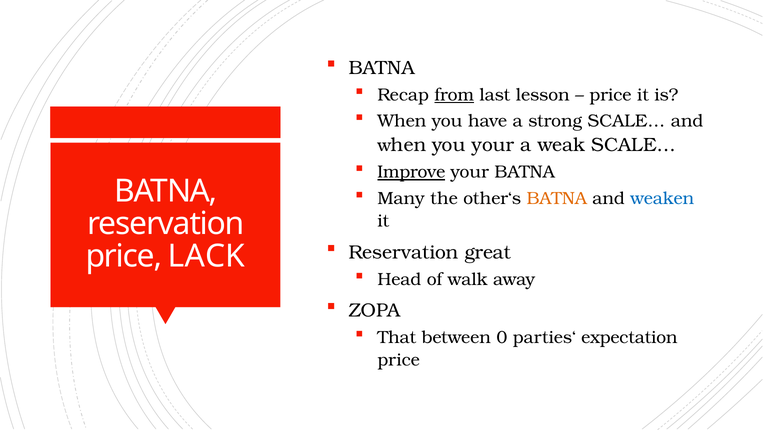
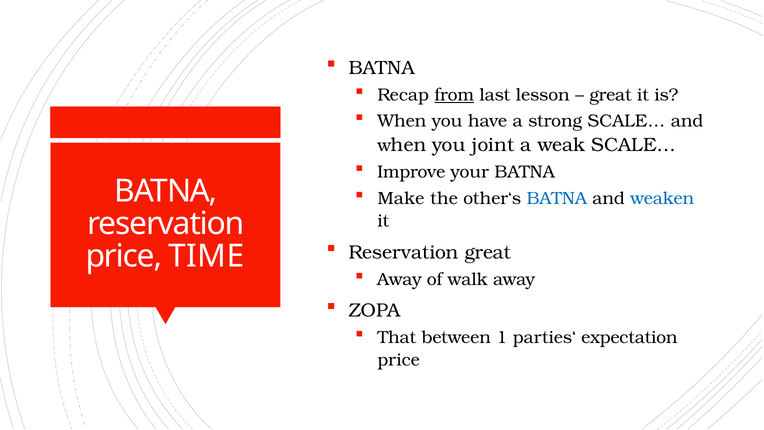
price: price -> great (611, 95)
you your: your -> joint (493, 145)
Improve underline: present -> none (411, 172)
Many: Many -> Make (401, 198)
BATNA colour: orange -> blue (557, 198)
LACK: LACK -> TIME (206, 256)
Head: Head -> Away (399, 279)
0: 0 -> 1 (502, 337)
